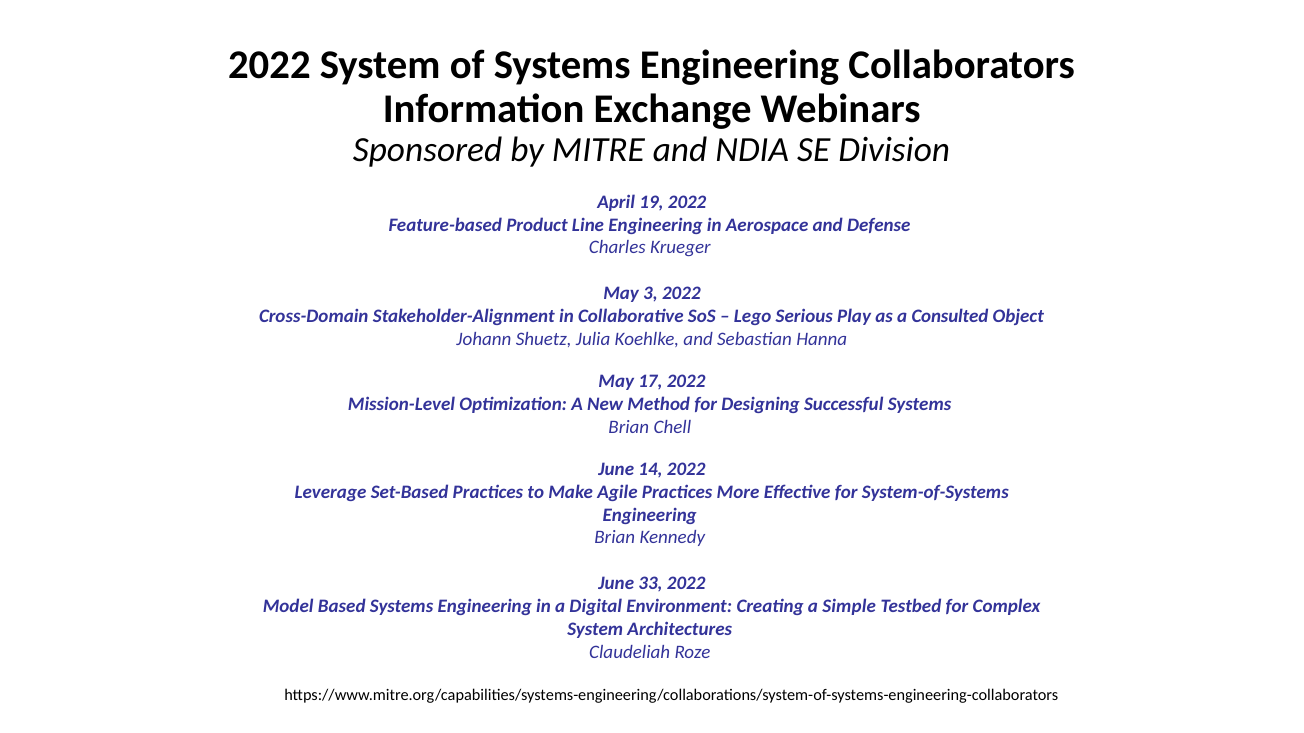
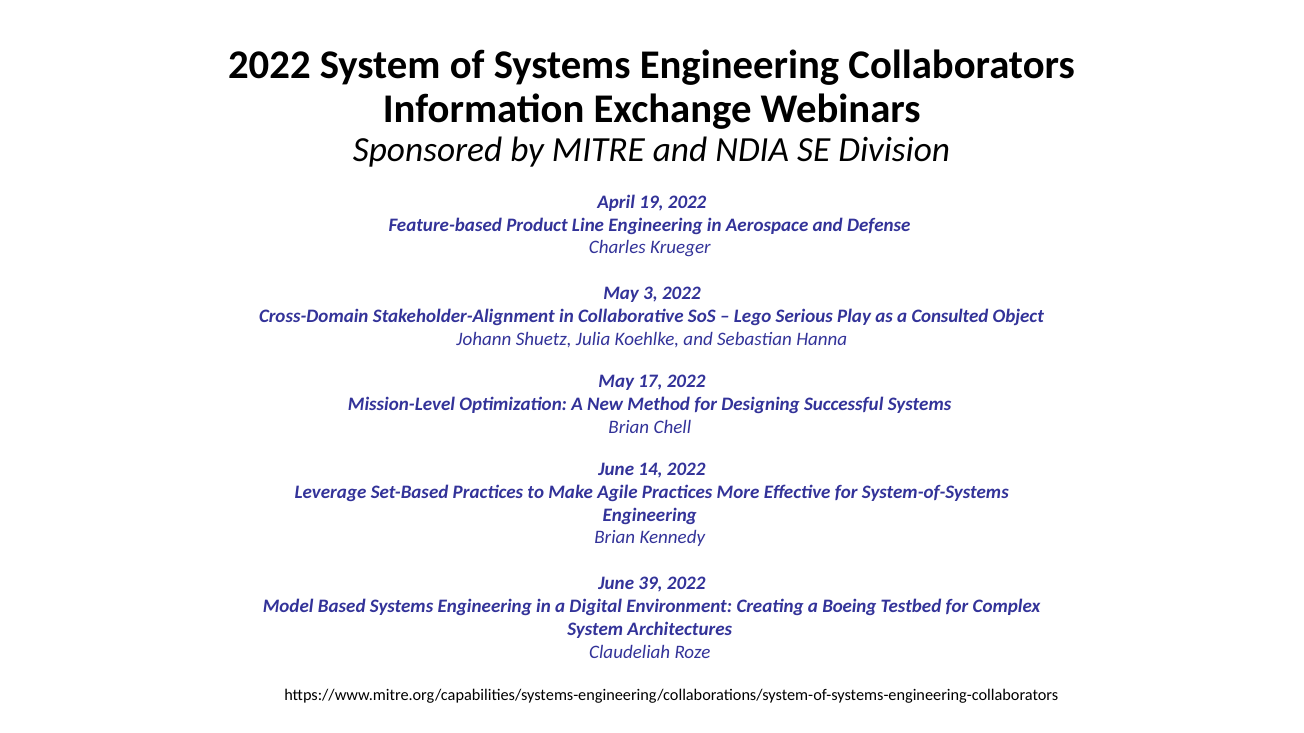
33: 33 -> 39 (650, 584)
Simple: Simple -> Boeing (849, 607)
